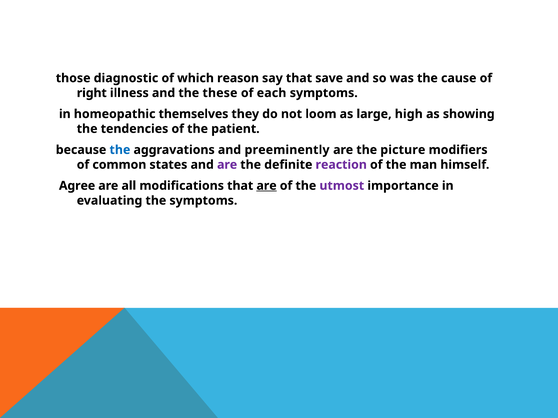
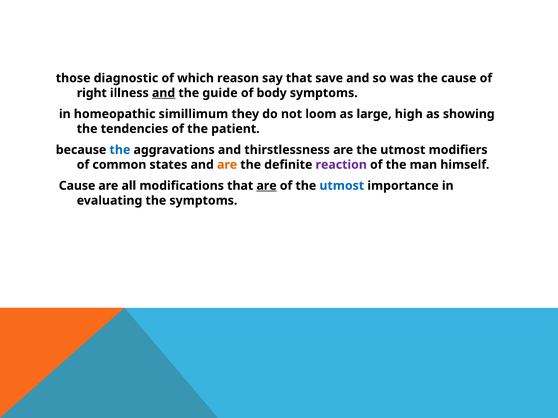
and underline: none -> present (164, 93)
these: these -> guide (220, 93)
each: each -> body (272, 93)
themselves: themselves -> simillimum (193, 114)
preeminently: preeminently -> thirstlessness (287, 150)
are the picture: picture -> utmost (403, 150)
are colour: purple -> orange (227, 165)
Agree: Agree -> Cause (77, 186)
utmost colour: purple -> blue (342, 186)
